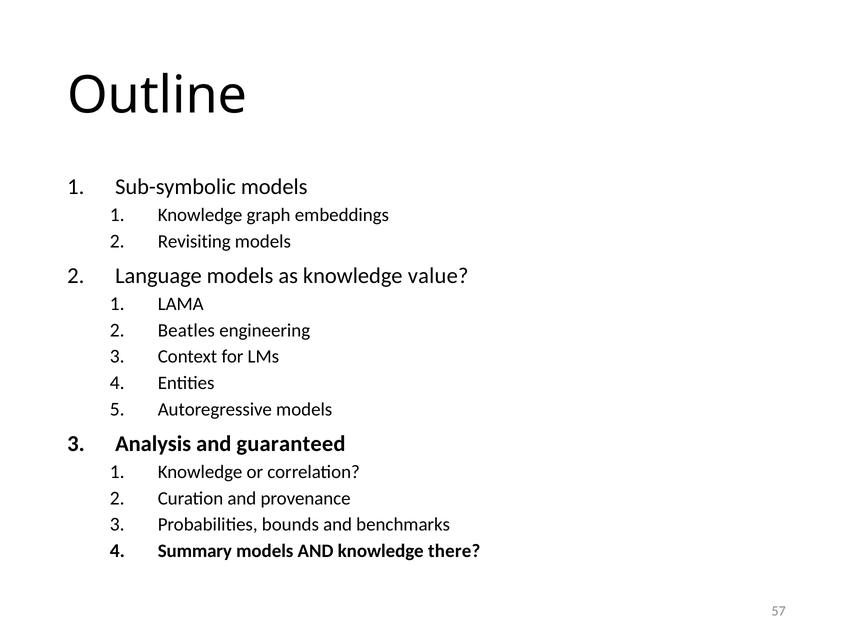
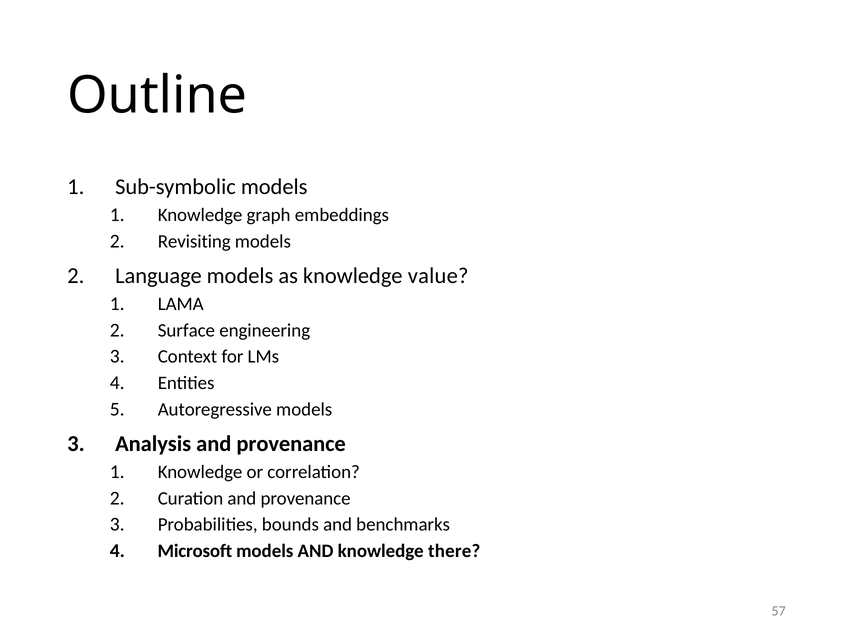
Beatles: Beatles -> Surface (186, 330)
Analysis and guaranteed: guaranteed -> provenance (291, 443)
Summary: Summary -> Microsoft (195, 551)
